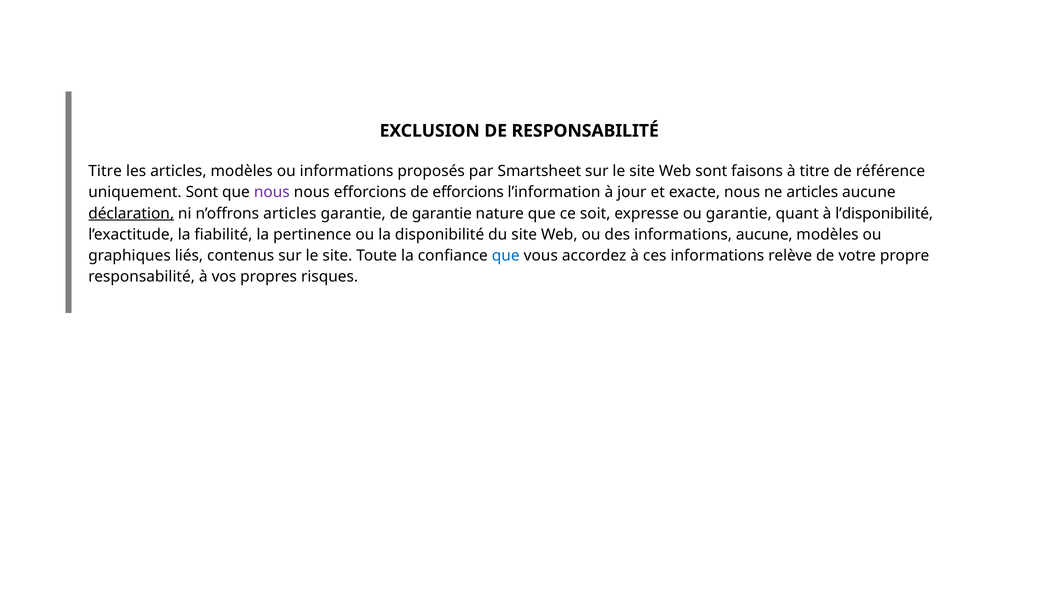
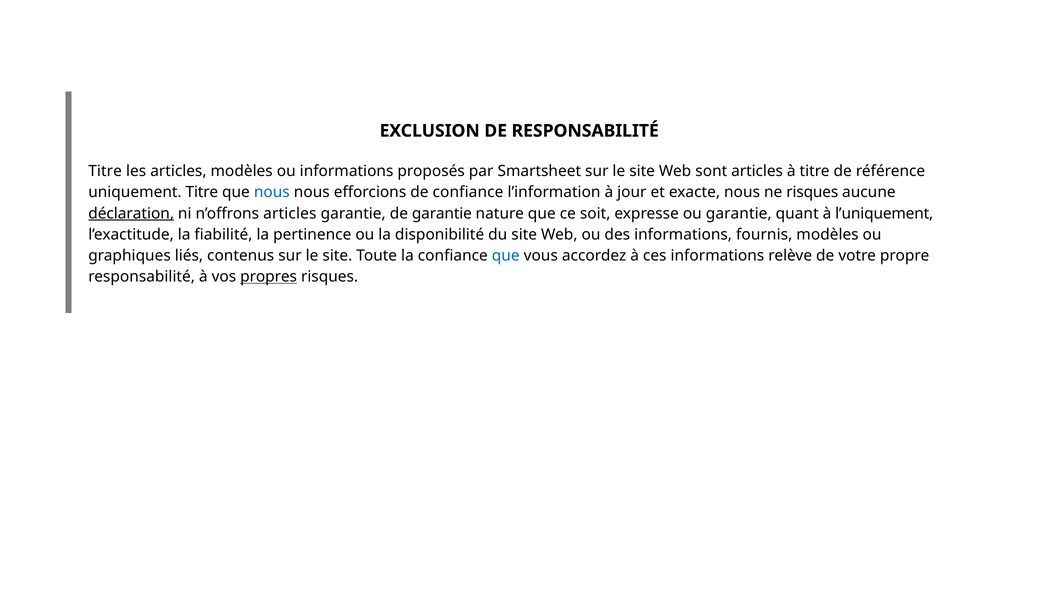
sont faisons: faisons -> articles (757, 171)
uniquement Sont: Sont -> Titre (202, 192)
nous colour: purple -> blue (272, 192)
de efforcions: efforcions -> confiance (468, 192)
ne articles: articles -> risques (812, 192)
l’disponibilité: l’disponibilité -> l’uniquement (884, 213)
informations aucune: aucune -> fournis (764, 234)
propres underline: none -> present (269, 276)
